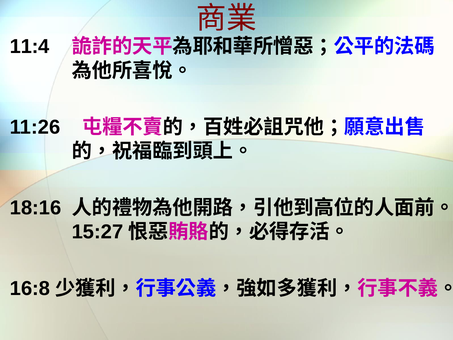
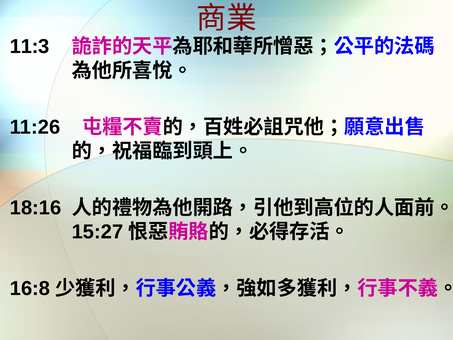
11:4: 11:4 -> 11:3 (30, 47)
